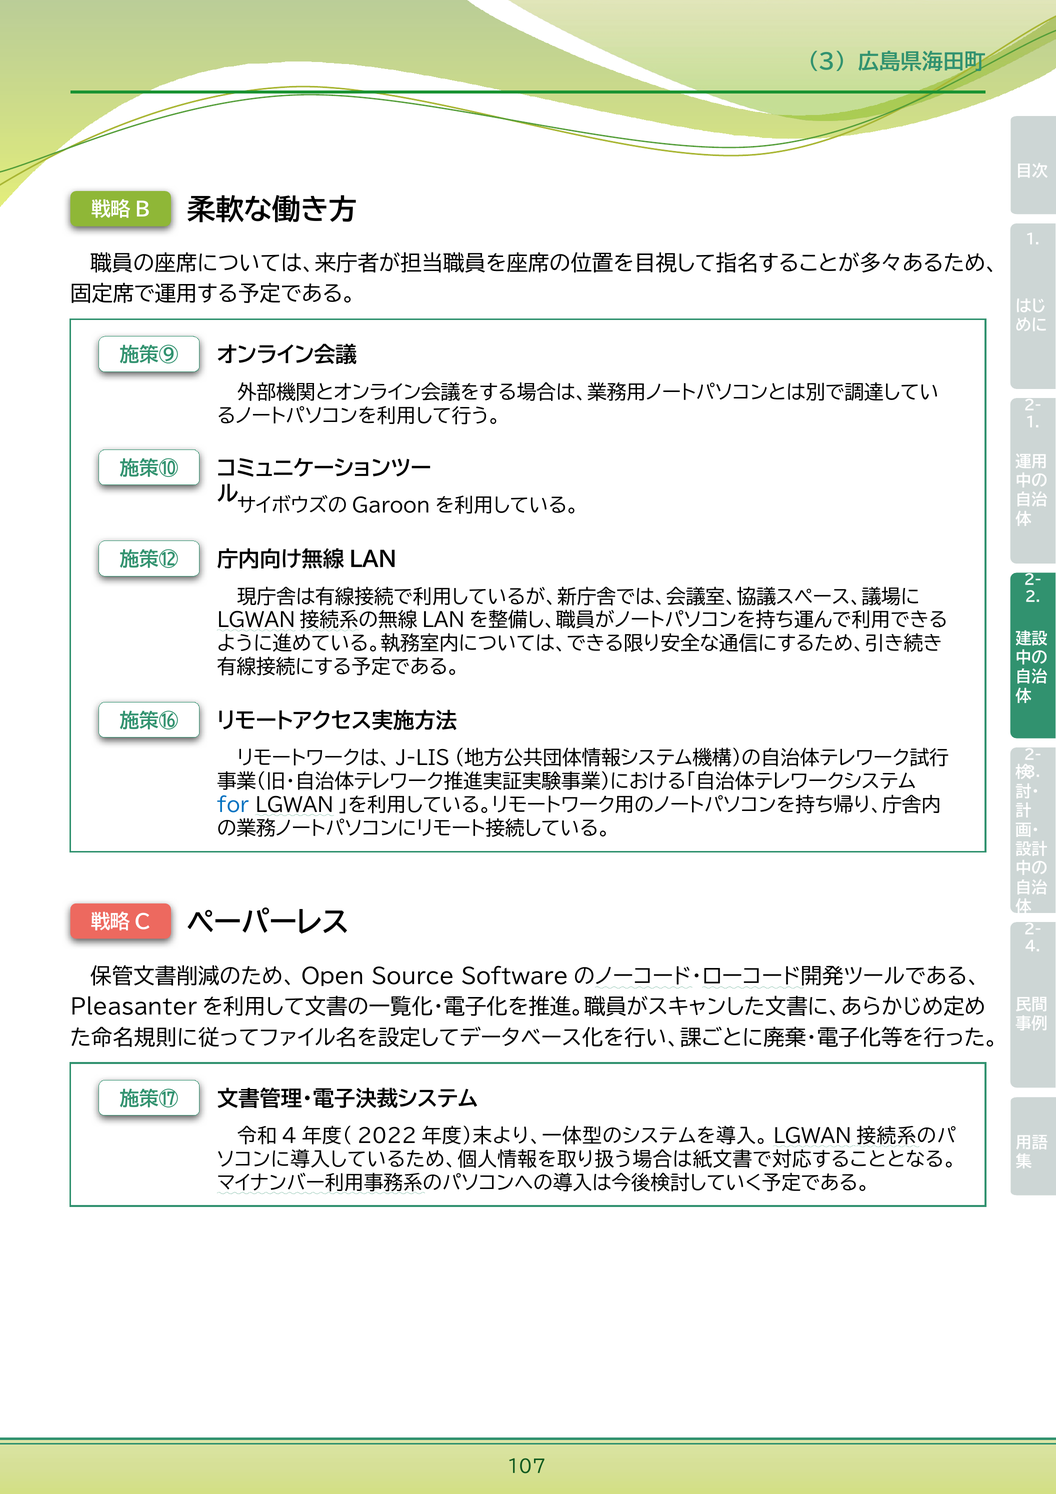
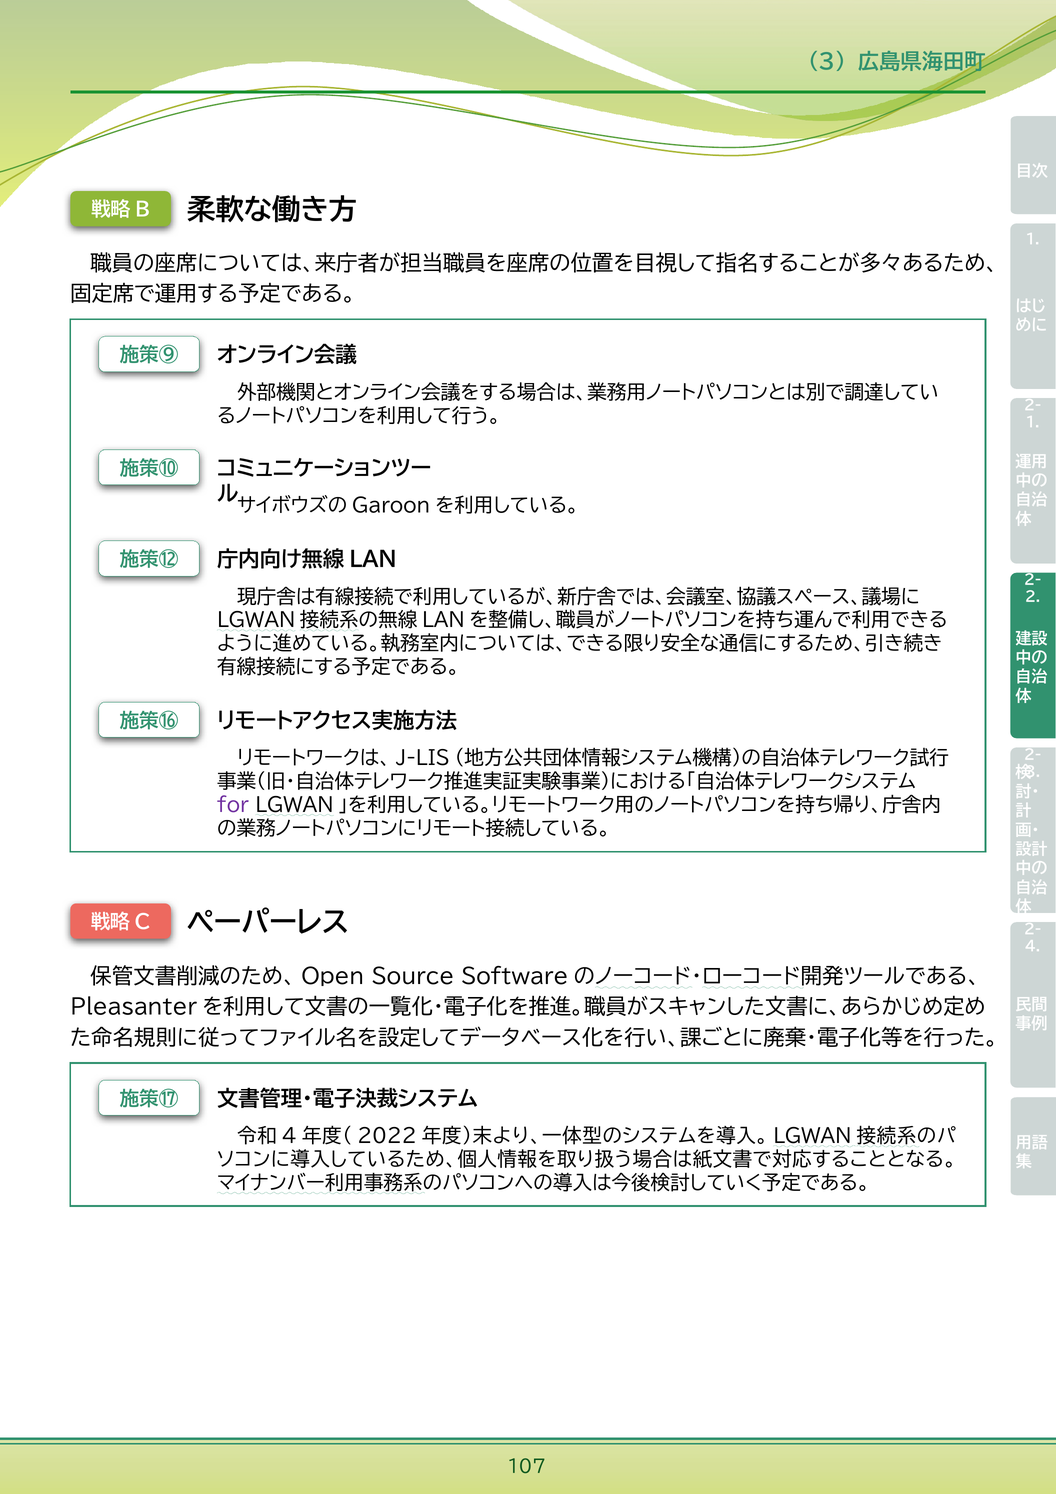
for colour: blue -> purple (233, 805)
